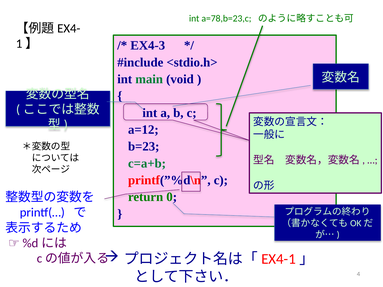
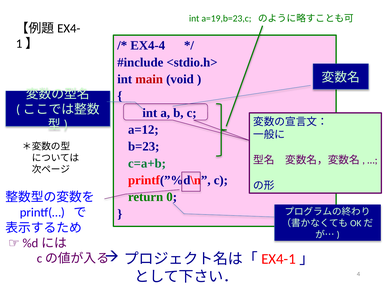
a=78,b=23,c: a=78,b=23,c -> a=19,b=23,c (226, 19)
EX4-3: EX4-3 -> EX4-4 (148, 46)
main colour: green -> red (149, 79)
